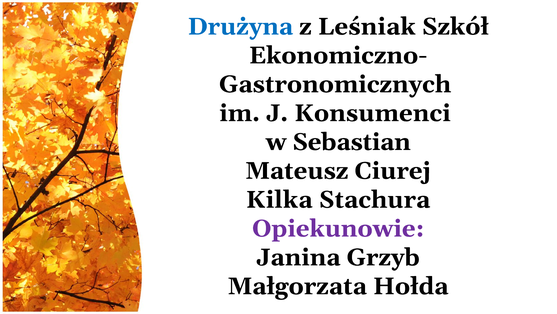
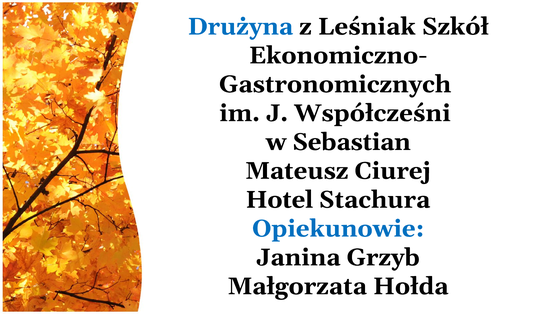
Konsumenci: Konsumenci -> Współcześni (372, 113)
Kilka: Kilka -> Hotel (280, 199)
Opiekunowie colour: purple -> blue (338, 228)
